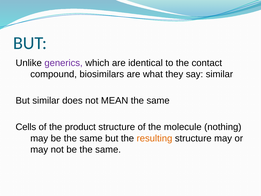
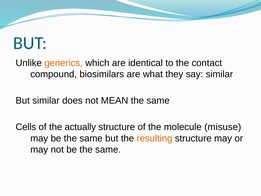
generics colour: purple -> orange (64, 63)
product: product -> actually (80, 127)
nothing: nothing -> misuse (223, 127)
